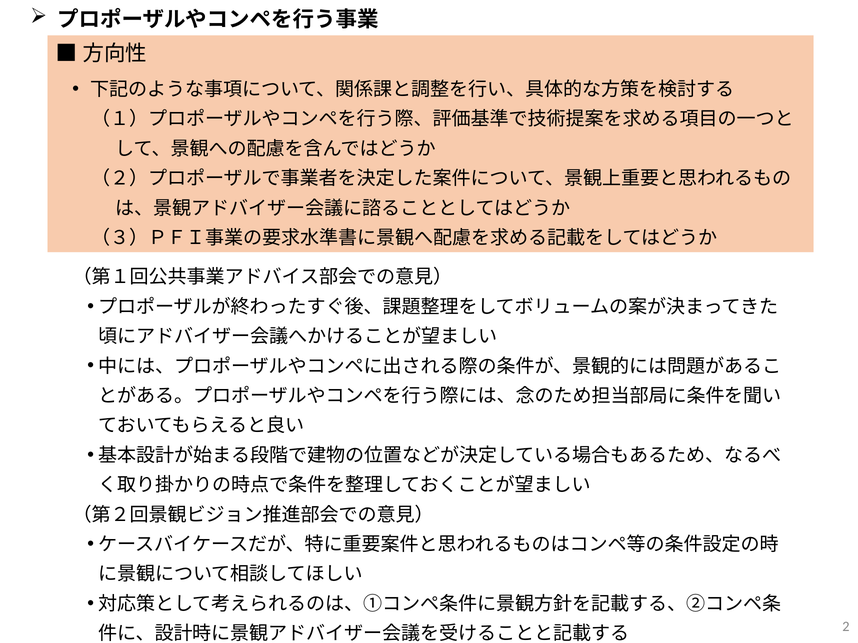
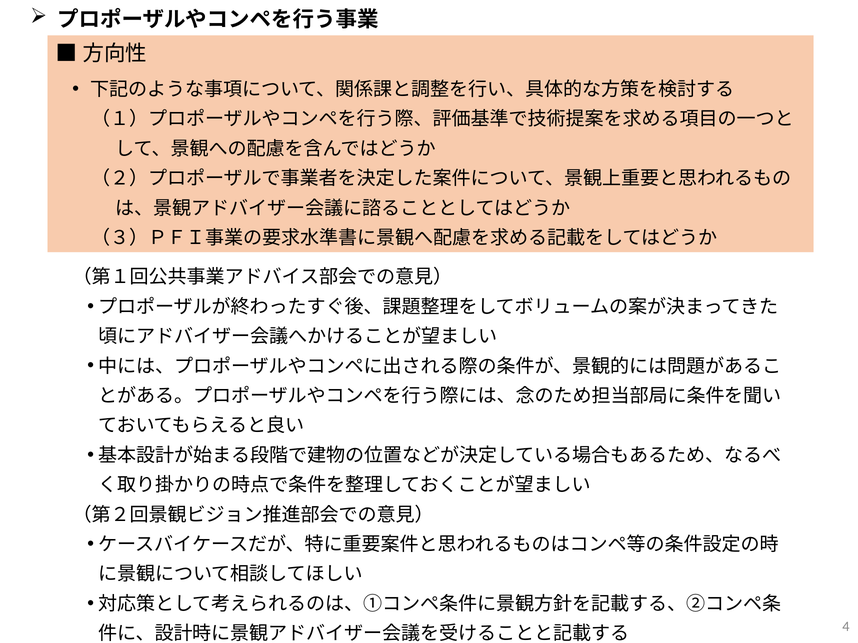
2: 2 -> 4 (846, 627)
